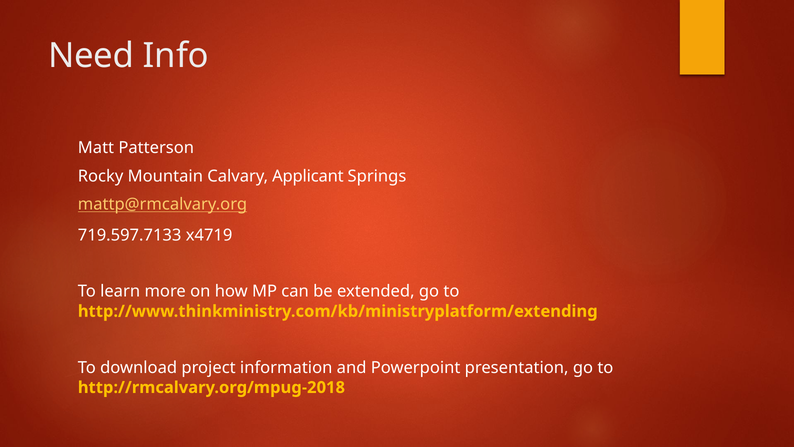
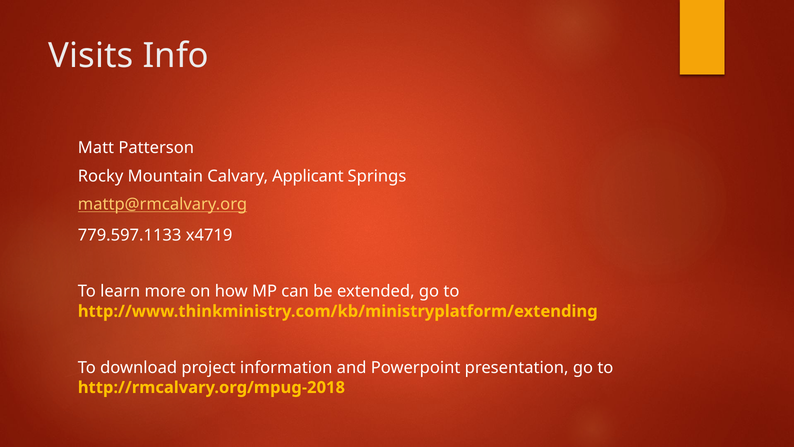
Need: Need -> Visits (91, 56)
719.597.7133: 719.597.7133 -> 779.597.1133 (130, 235)
